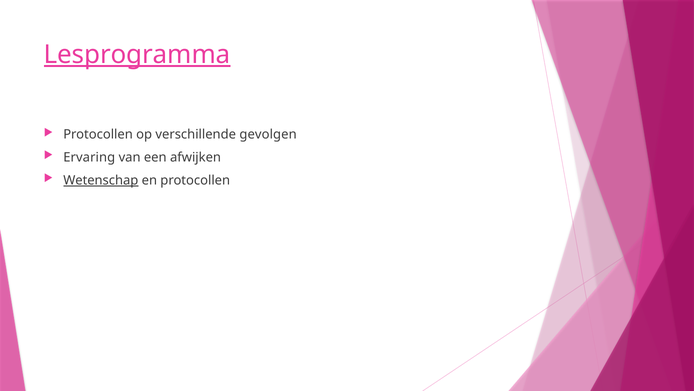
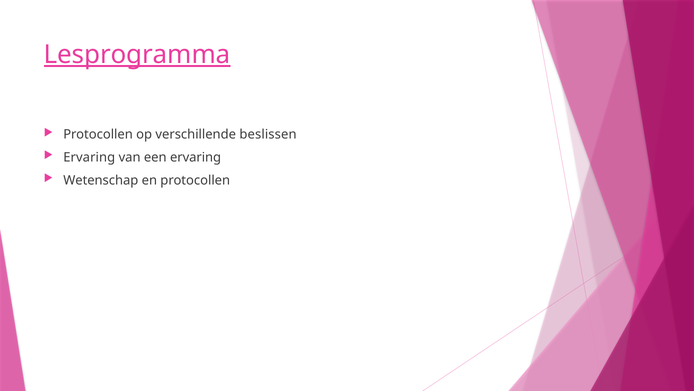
gevolgen: gevolgen -> beslissen (268, 134)
een afwijken: afwijken -> ervaring (196, 157)
Wetenschap underline: present -> none (101, 180)
